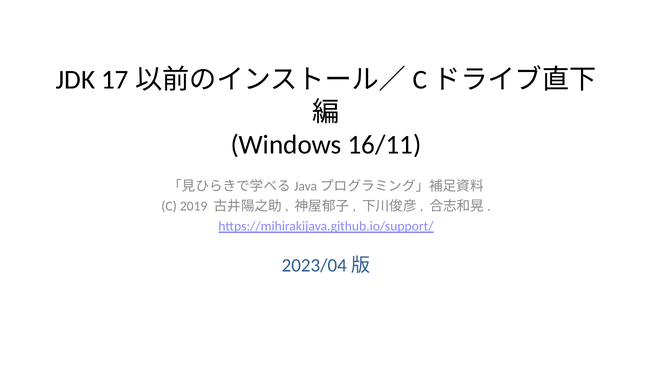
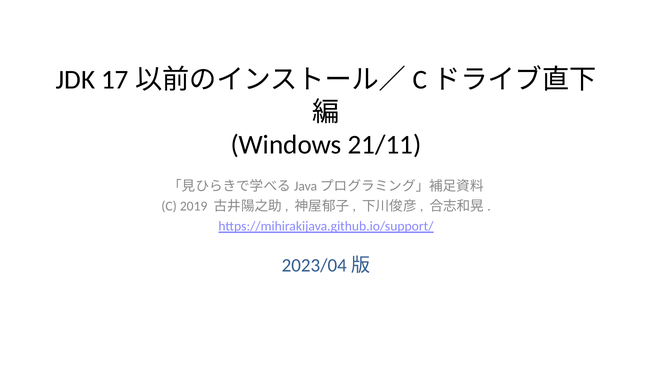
16/11: 16/11 -> 21/11 (384, 145)
